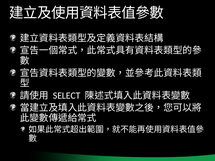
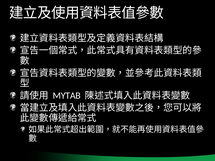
SELECT: SELECT -> MYTAB (67, 96)
